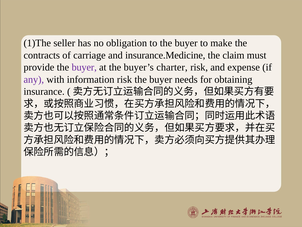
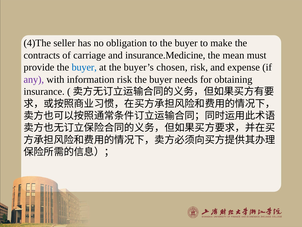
1)The: 1)The -> 4)The (37, 43)
claim: claim -> mean (233, 55)
buyer colour: purple -> blue (84, 67)
charter: charter -> chosen (172, 67)
